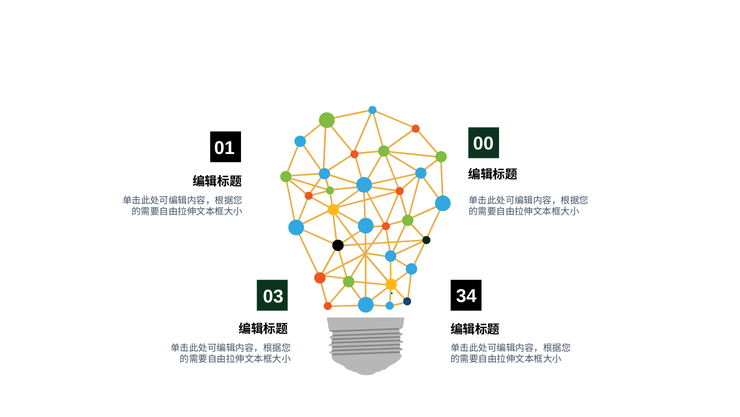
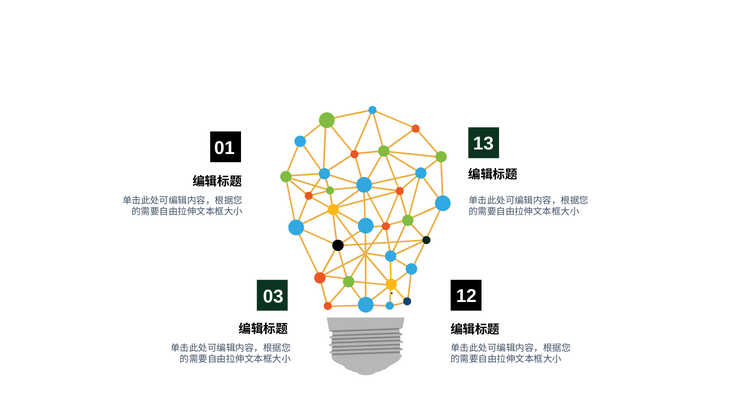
00: 00 -> 13 (483, 144)
34: 34 -> 12 (466, 296)
